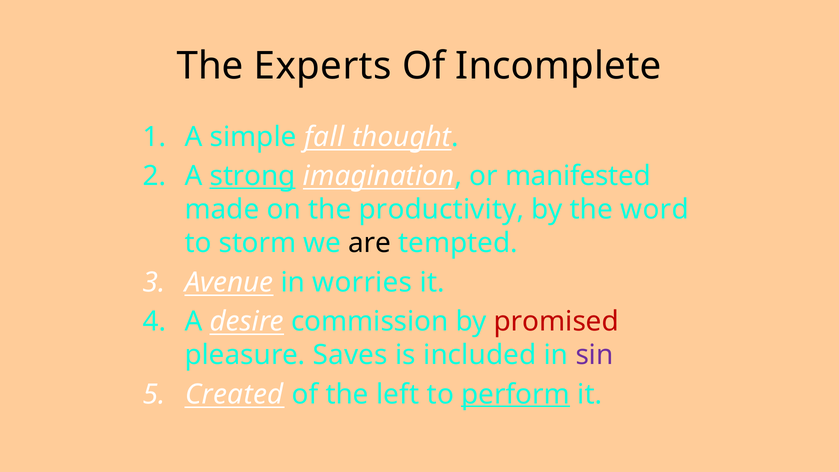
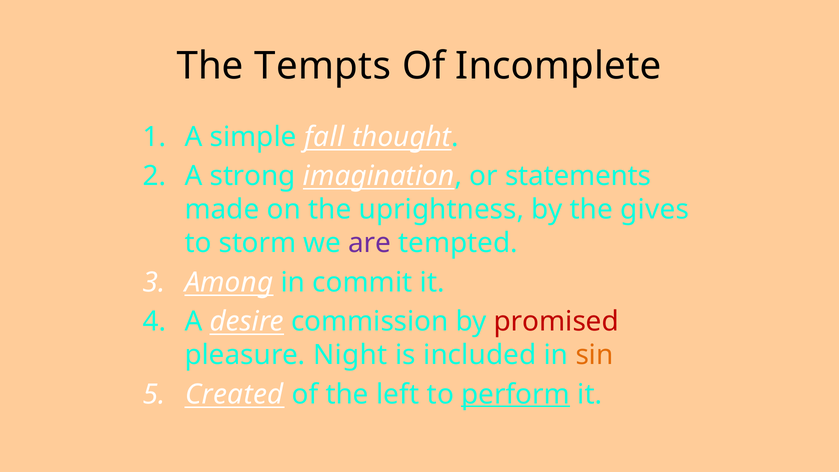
Experts: Experts -> Tempts (323, 66)
strong underline: present -> none (253, 176)
manifested: manifested -> statements (578, 176)
productivity: productivity -> uprightness (441, 210)
word: word -> gives (655, 210)
are colour: black -> purple (370, 243)
Avenue: Avenue -> Among (229, 282)
worries: worries -> commit (362, 282)
Saves: Saves -> Night (350, 355)
sin colour: purple -> orange (594, 355)
